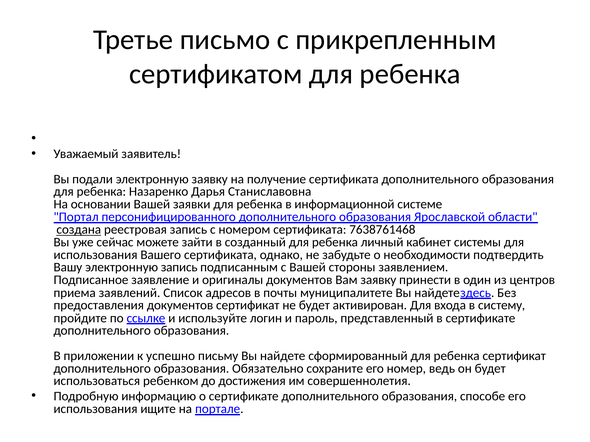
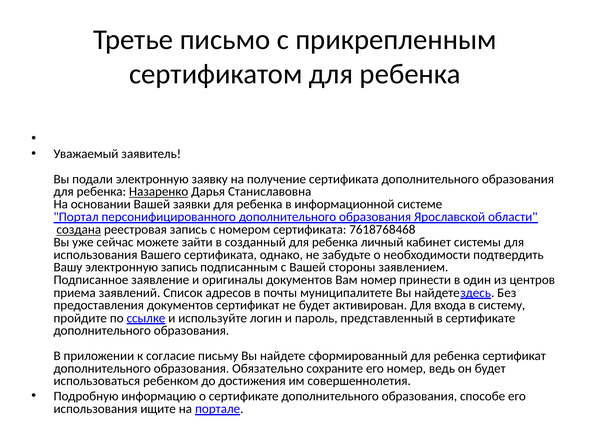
Назаренко underline: none -> present (159, 192)
7638761468: 7638761468 -> 7618768468 (382, 230)
Вам заявку: заявку -> номер (378, 280)
успешно: успешно -> согласие (171, 356)
